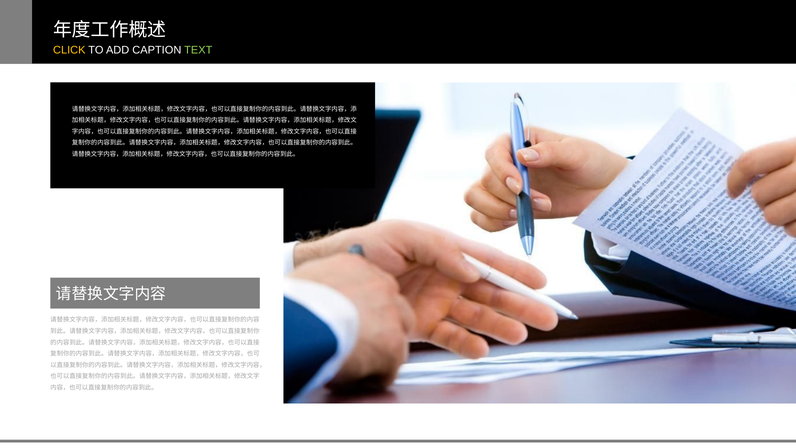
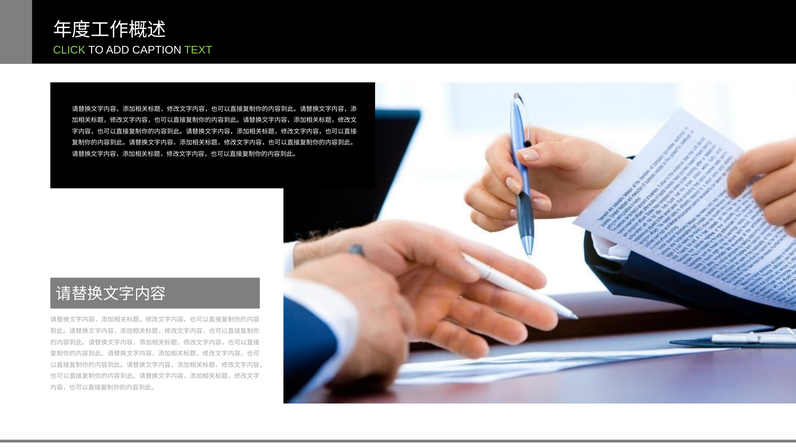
CLICK colour: yellow -> light green (69, 50)
